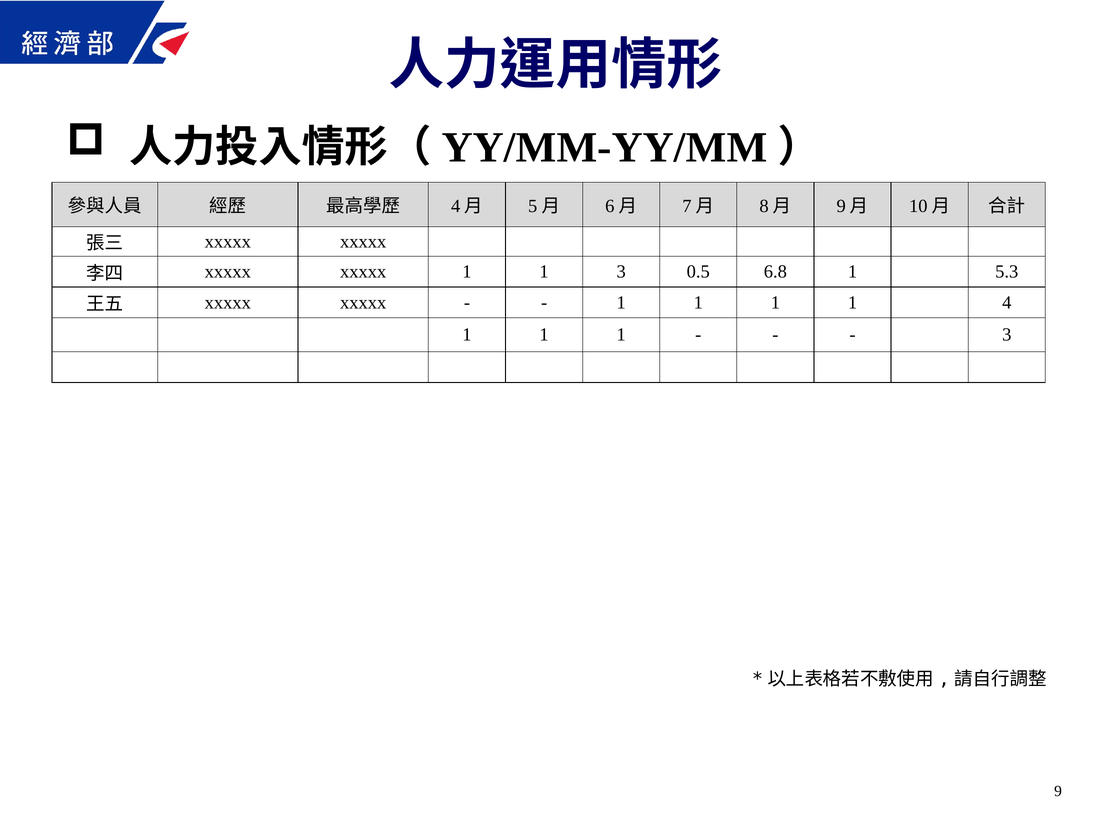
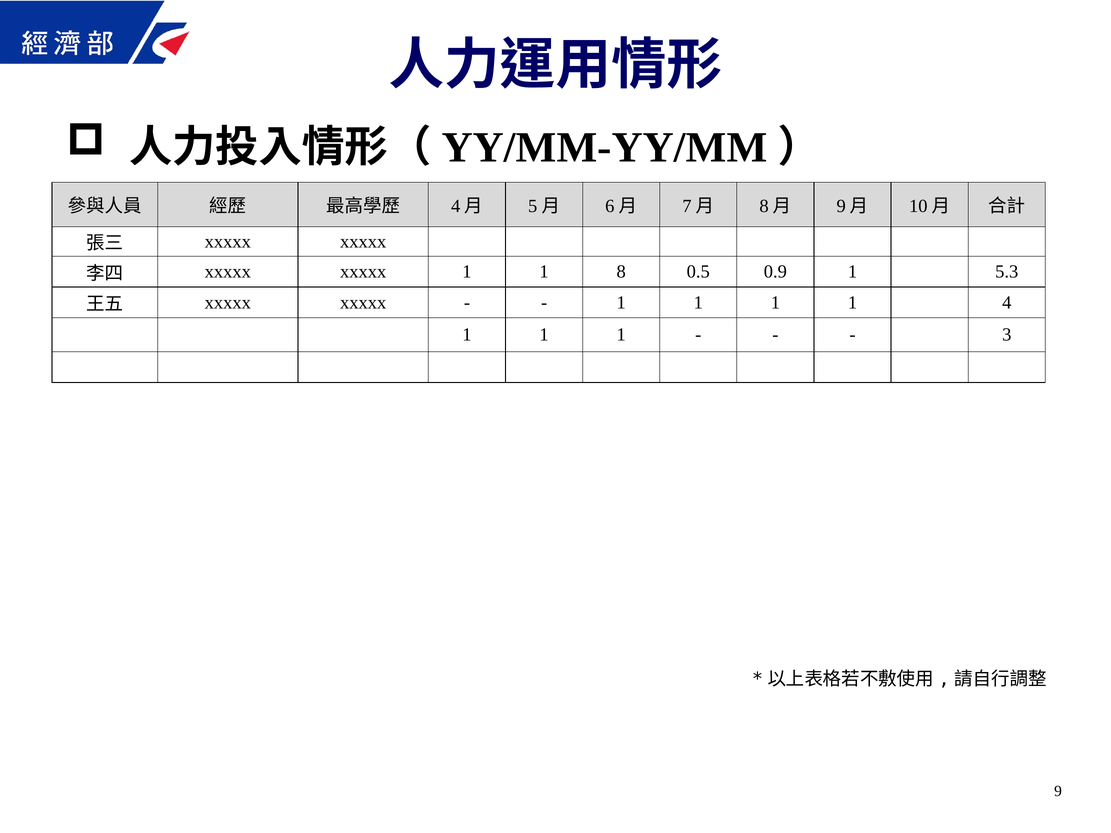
1 3: 3 -> 8 (621, 272)
6.8: 6.8 -> 0.9 (775, 272)
